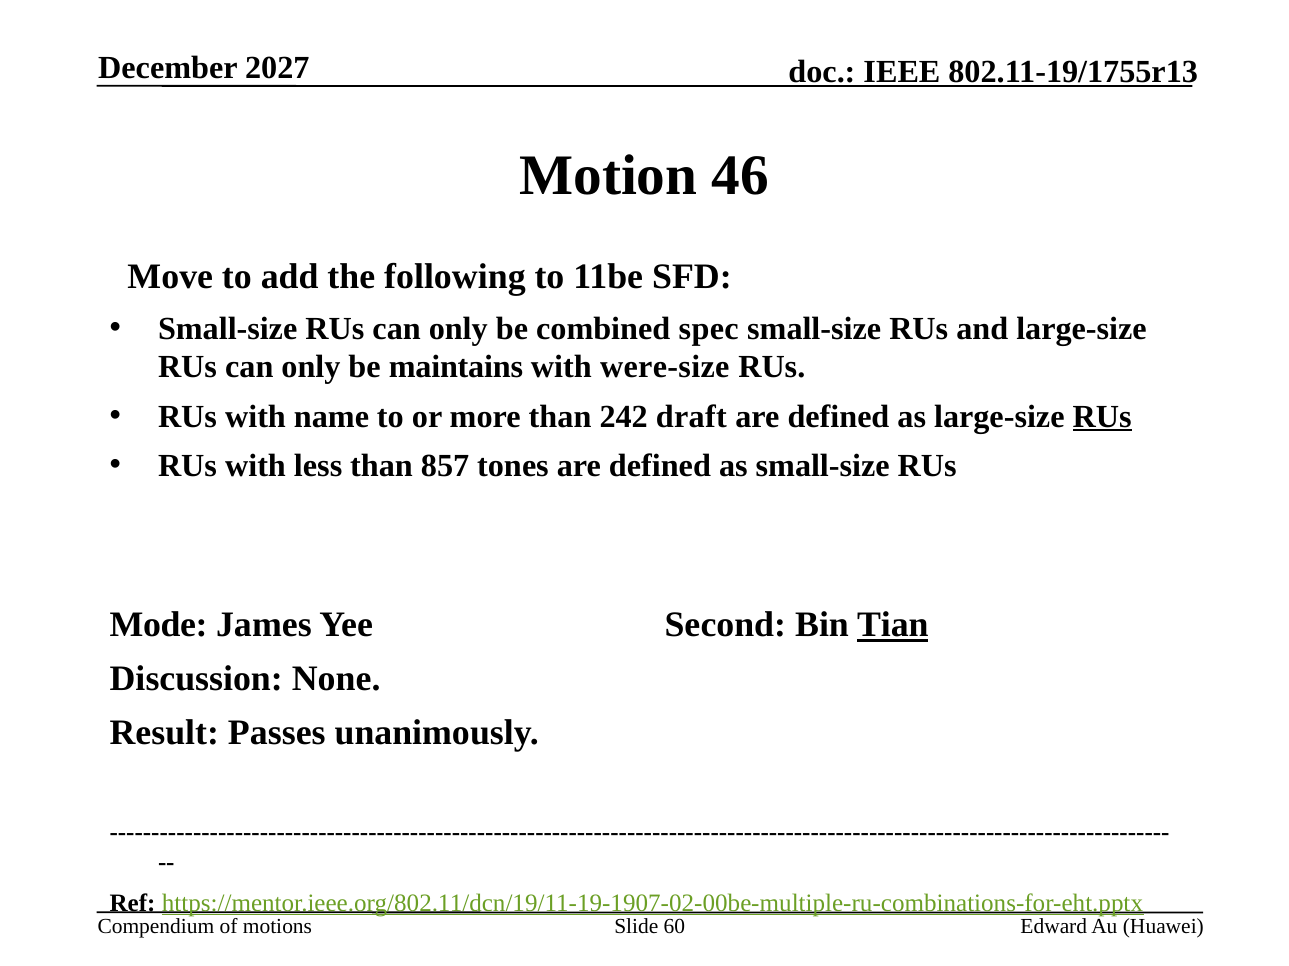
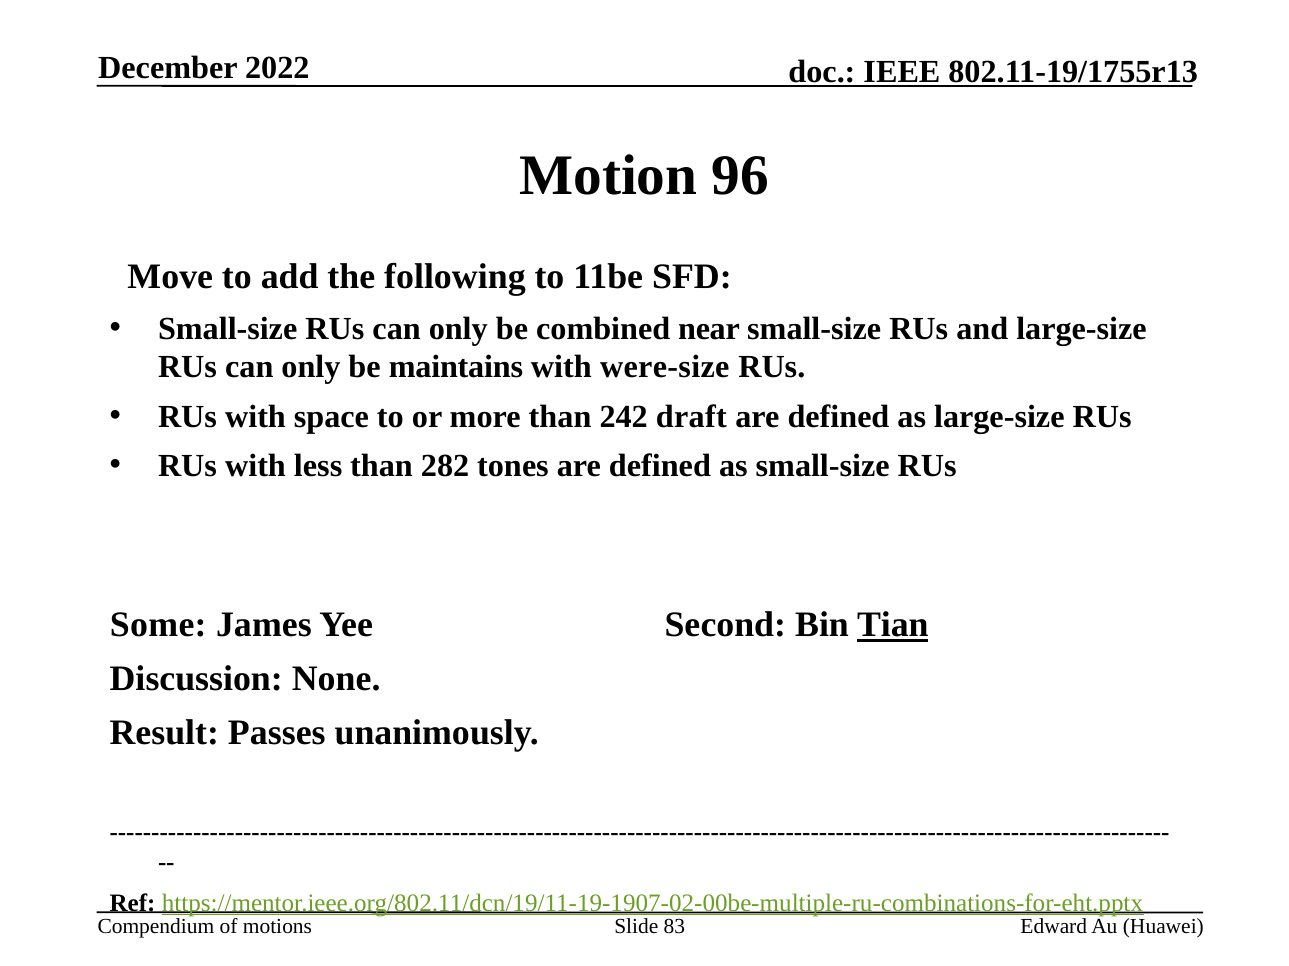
2027: 2027 -> 2022 (277, 68)
46: 46 -> 96 (740, 176)
spec: spec -> near (709, 329)
name: name -> space (331, 417)
RUs underline: present -> none (1102, 417)
857: 857 -> 282 (445, 466)
Mode: Mode -> Some (158, 626)
60: 60 -> 83 (674, 927)
